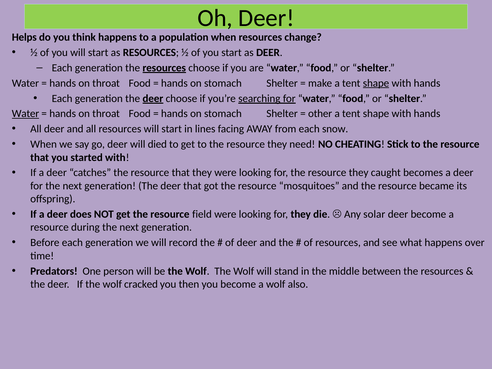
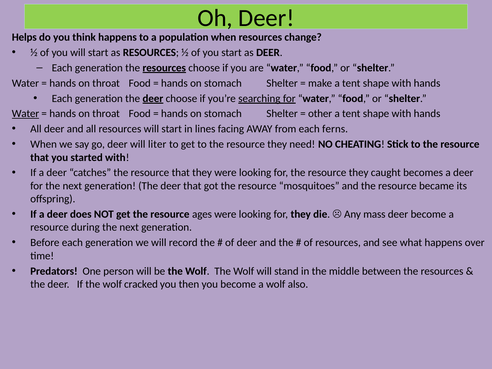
shape underline: present -> none (376, 83)
snow: snow -> ferns (335, 129)
died: died -> liter (157, 144)
field: field -> ages (202, 214)
solar: solar -> mass (374, 214)
